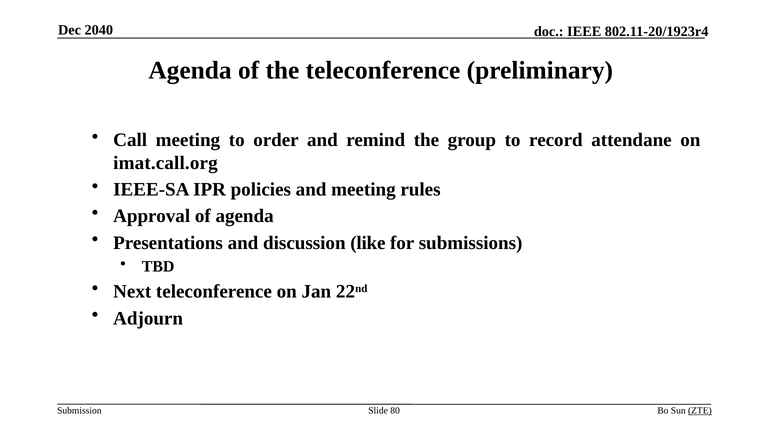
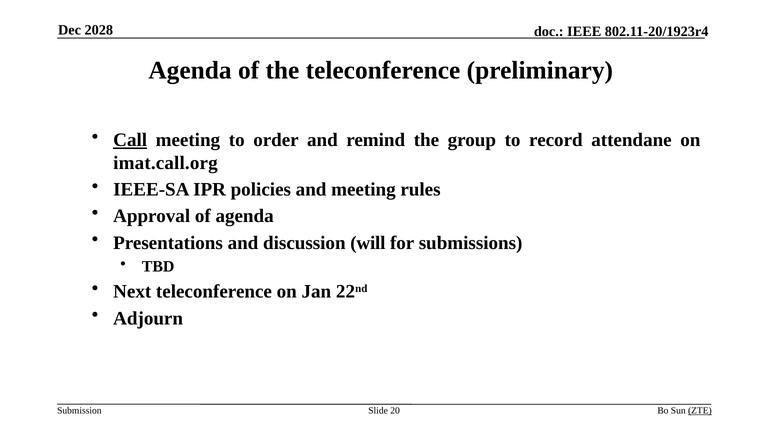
2040: 2040 -> 2028 (99, 30)
Call underline: none -> present (130, 140)
like: like -> will (368, 243)
80: 80 -> 20 (395, 411)
